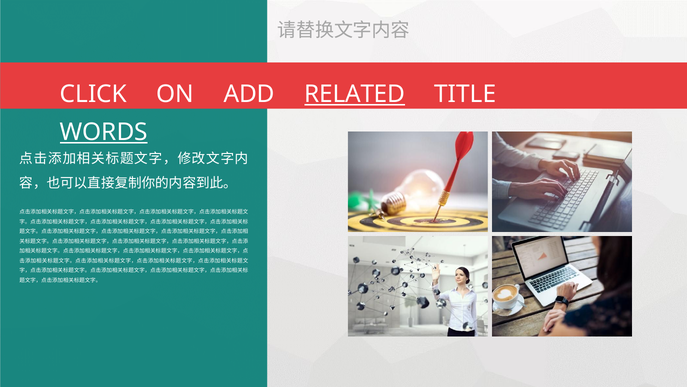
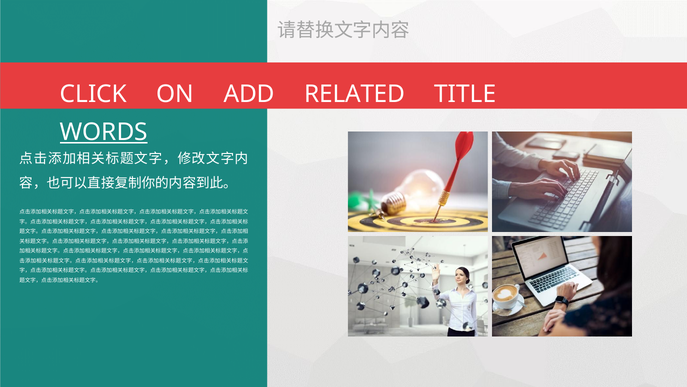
RELATED underline: present -> none (355, 94)
